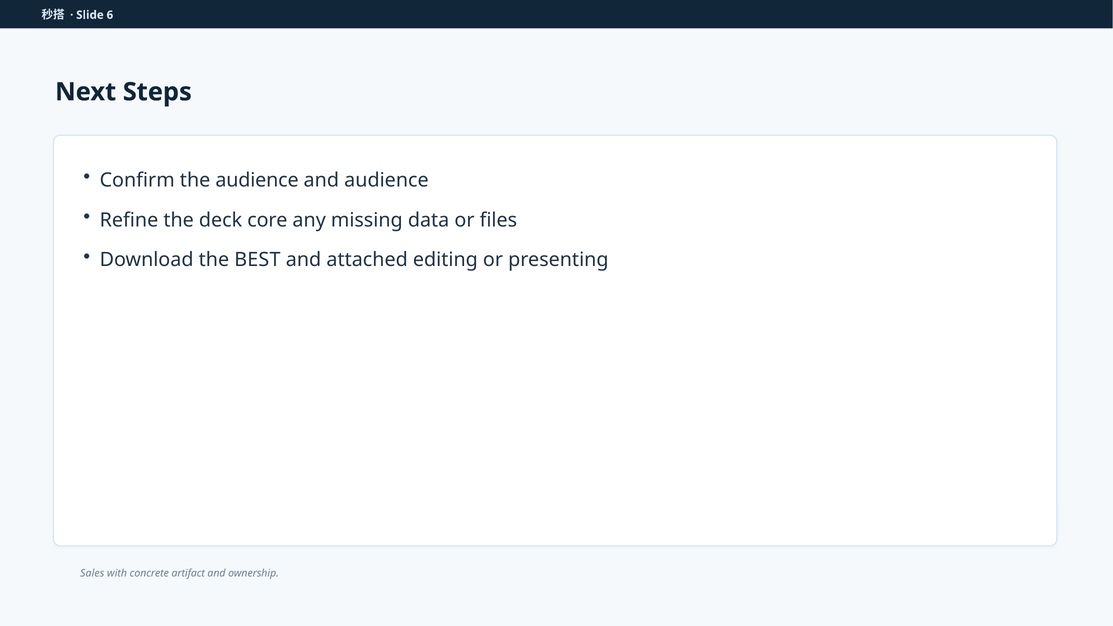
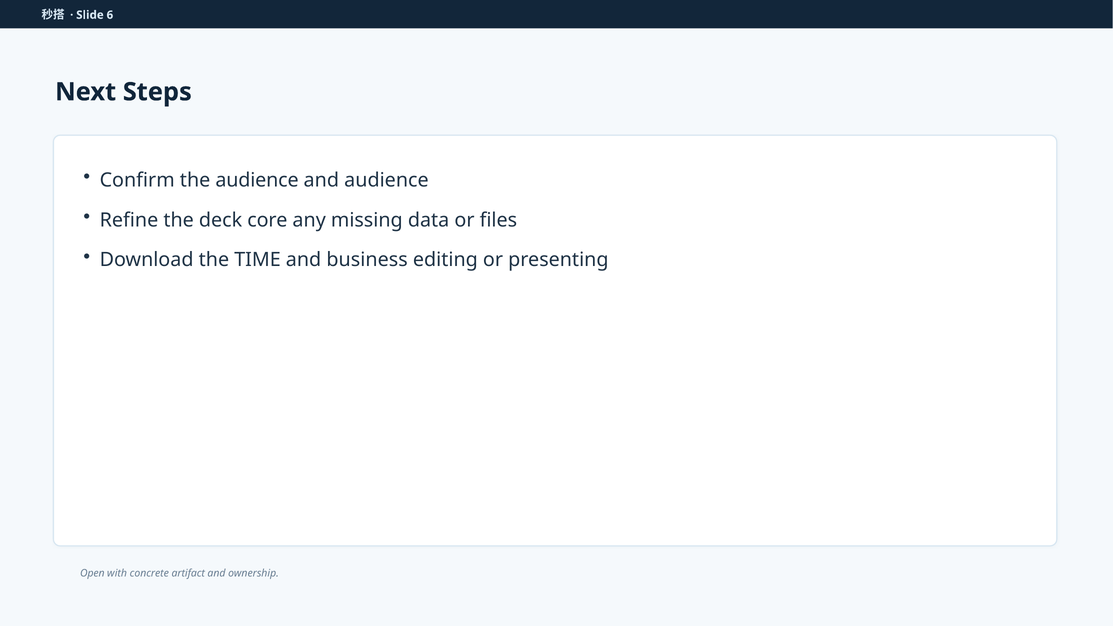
BEST: BEST -> TIME (258, 260)
attached: attached -> business (367, 260)
Sales: Sales -> Open (92, 573)
